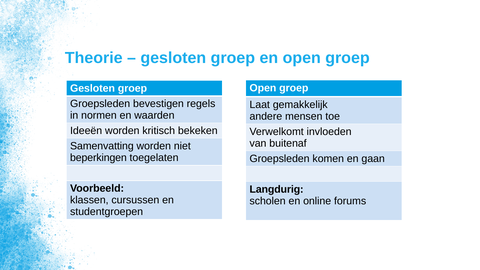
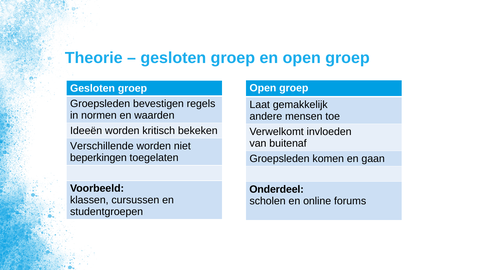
Samenvatting: Samenvatting -> Verschillende (102, 146)
Langdurig: Langdurig -> Onderdeel (277, 189)
